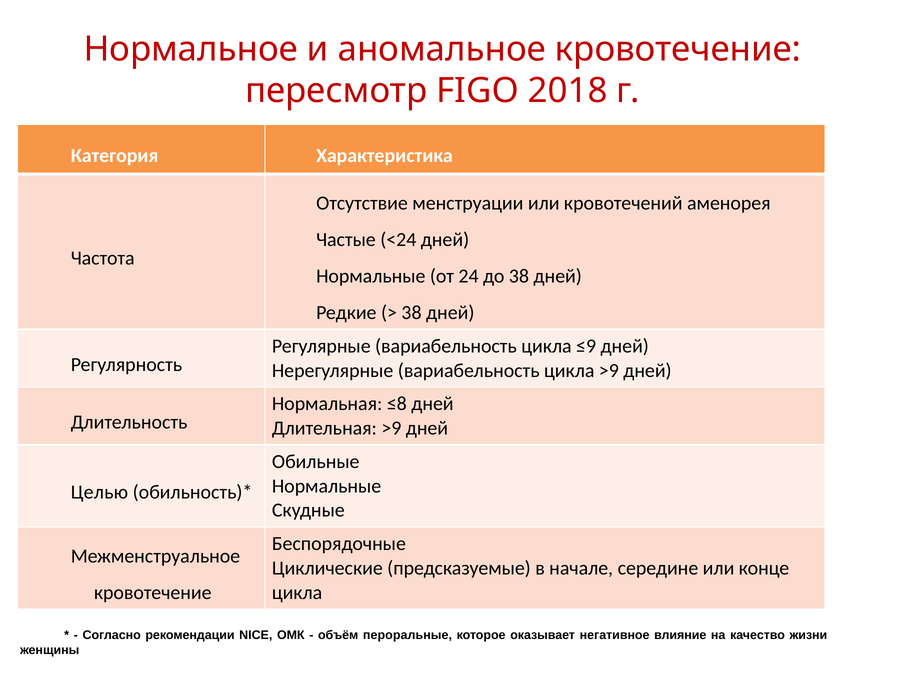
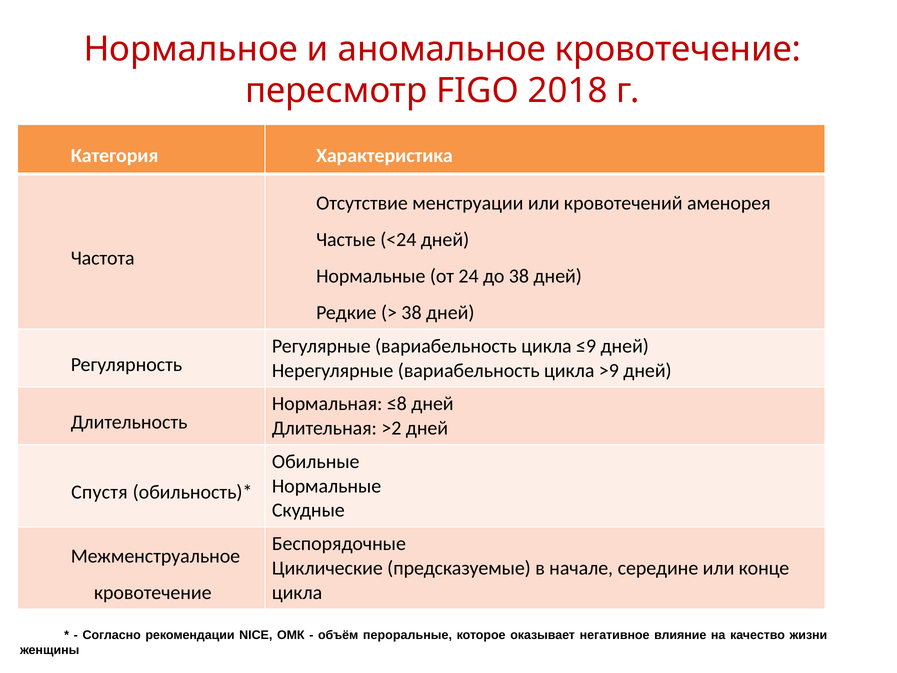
Длительная >9: >9 -> >2 (391, 428)
Целью: Целью -> Спустя (99, 492)
